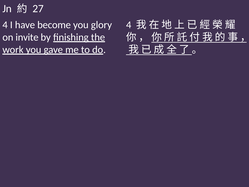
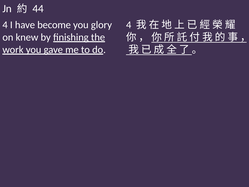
27: 27 -> 44 (38, 9)
invite: invite -> knew (27, 37)
